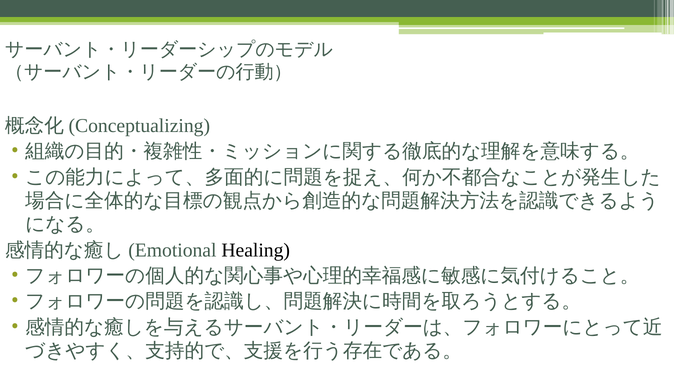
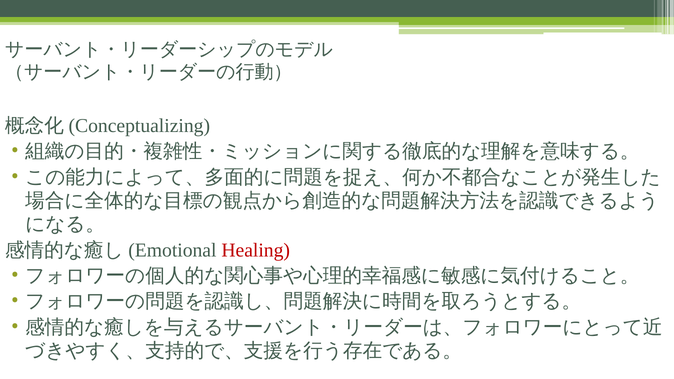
Healing colour: black -> red (256, 250)
